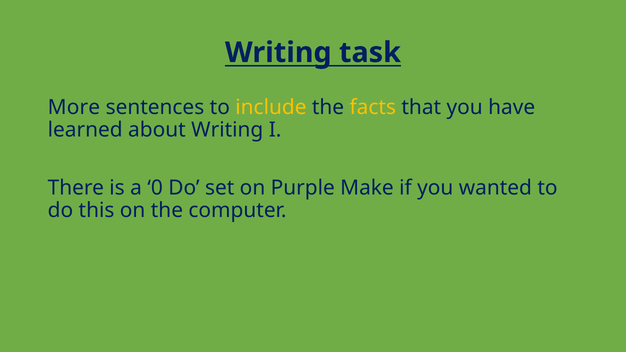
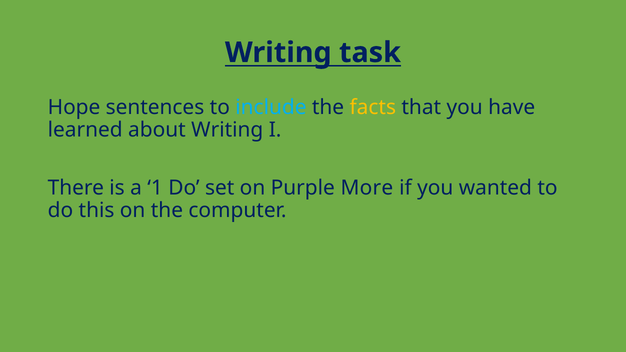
More: More -> Hope (74, 107)
include colour: yellow -> light blue (271, 107)
0: 0 -> 1 (155, 188)
Make: Make -> More (367, 188)
